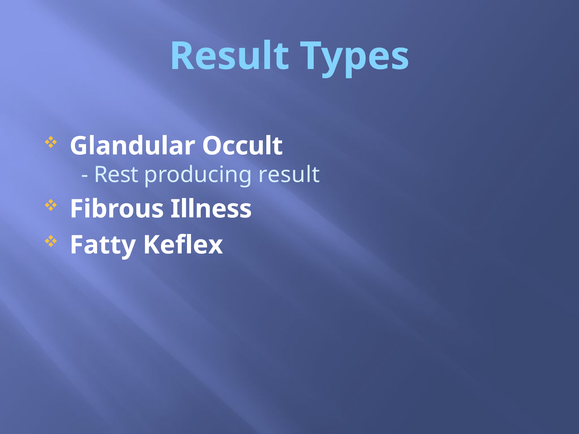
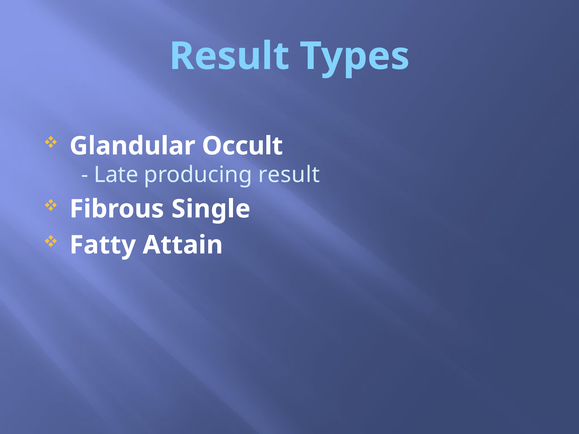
Rest: Rest -> Late (116, 175)
Illness: Illness -> Single (211, 209)
Keflex: Keflex -> Attain (183, 245)
